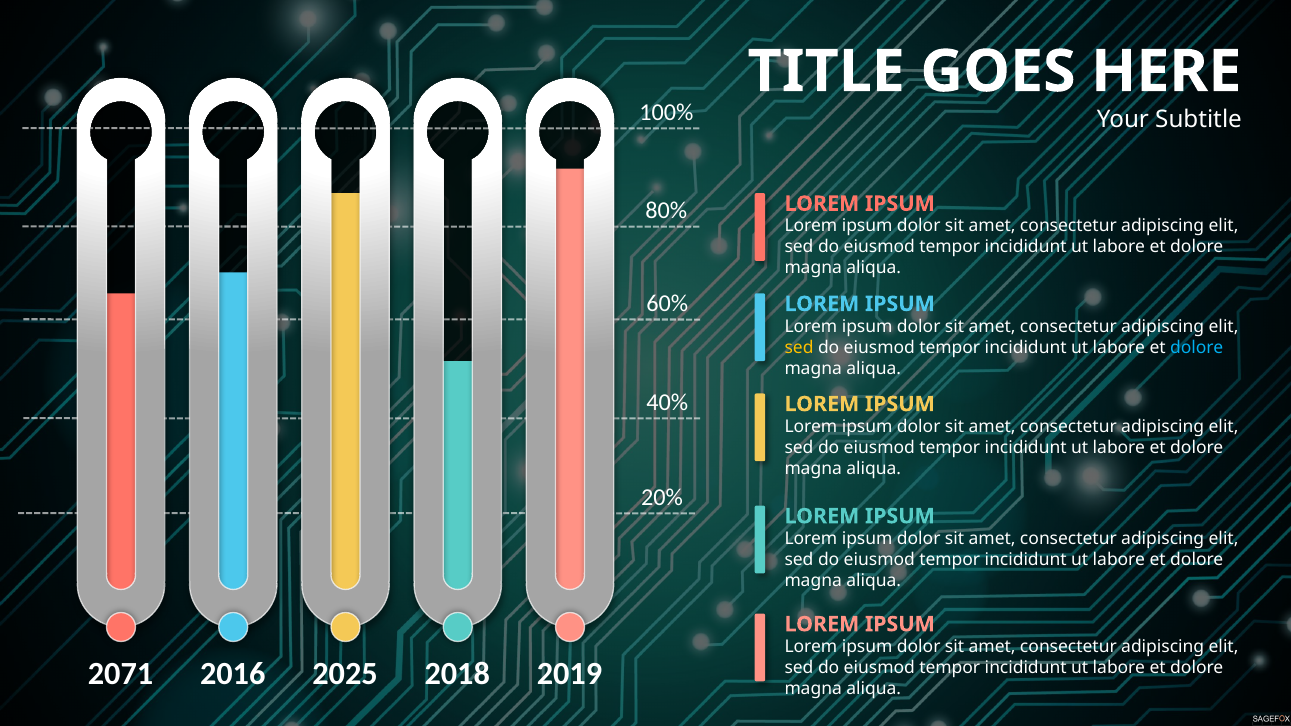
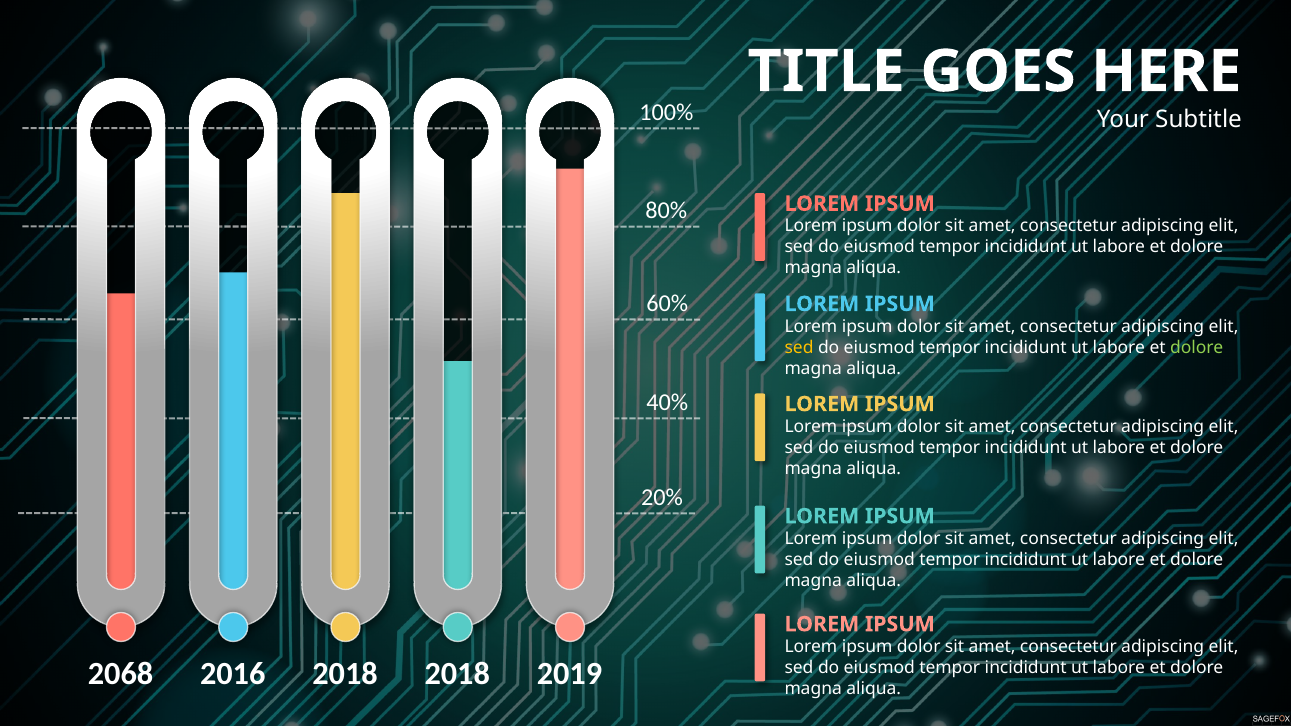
dolore colour: light blue -> light green (1197, 347)
2071: 2071 -> 2068 (121, 674)
2016 2025: 2025 -> 2018 (345, 674)
